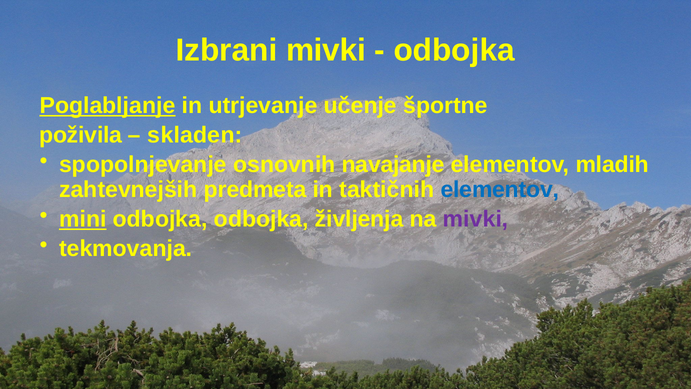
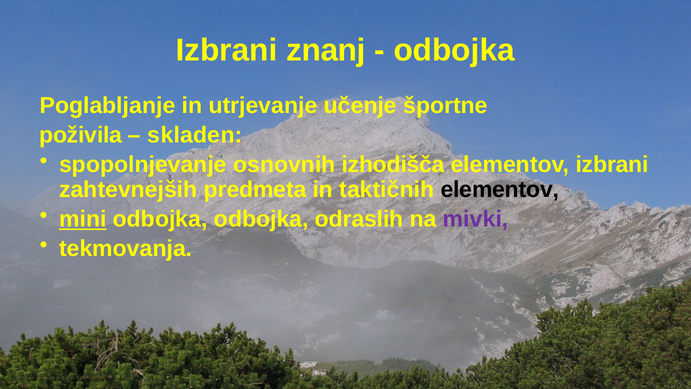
Izbrani mivki: mivki -> znanj (326, 50)
Poglabljanje underline: present -> none (108, 106)
navajanje: navajanje -> izhodišča (393, 165)
elementov mladih: mladih -> izbrani (612, 165)
elementov colour: blue -> black (500, 189)
življenja: življenja -> odraslih (359, 219)
